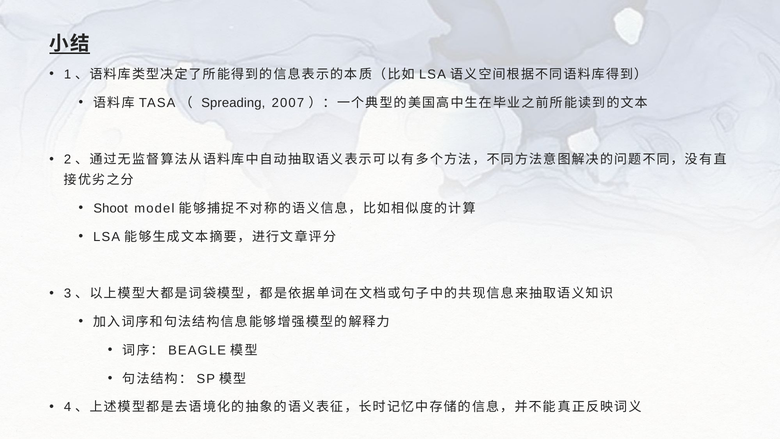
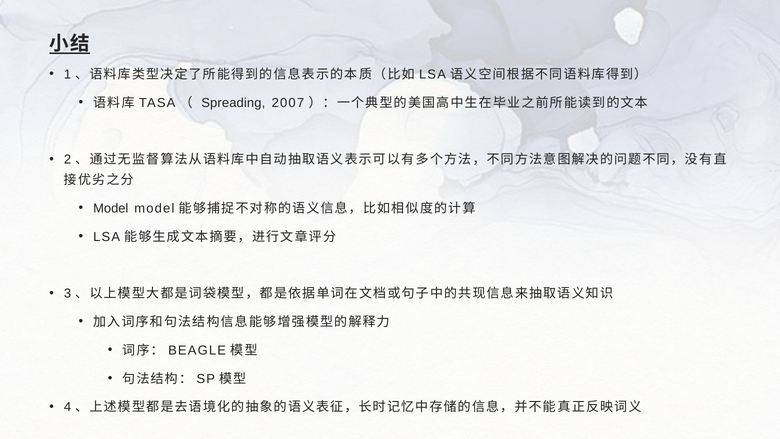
Shoot: Shoot -> Model (111, 208)
